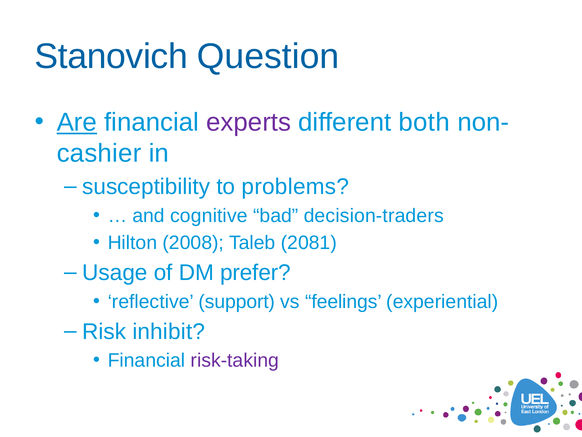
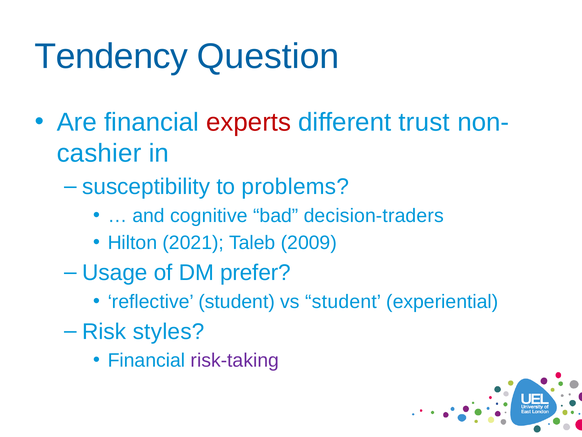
Stanovich: Stanovich -> Tendency (111, 56)
Are underline: present -> none (77, 122)
experts colour: purple -> red (249, 122)
both: both -> trust (424, 122)
2008: 2008 -> 2021 (193, 243)
2081: 2081 -> 2009 (309, 243)
reflective support: support -> student (237, 301)
vs feelings: feelings -> student (343, 301)
inhibit: inhibit -> styles (169, 331)
